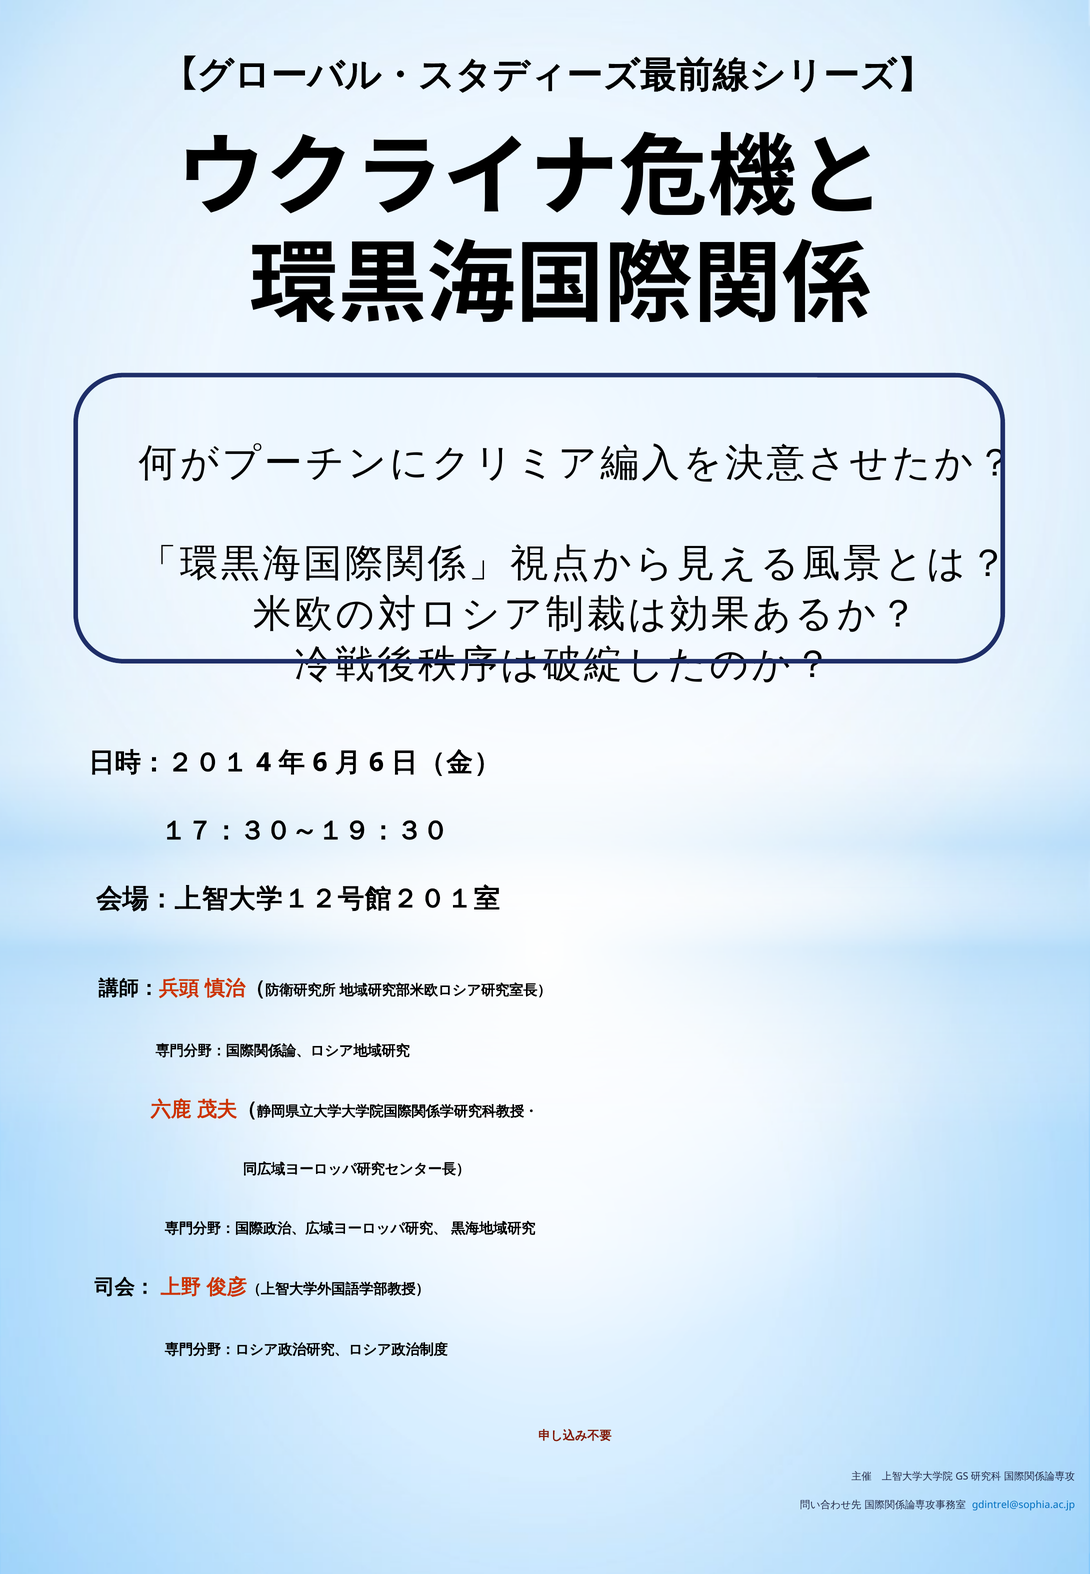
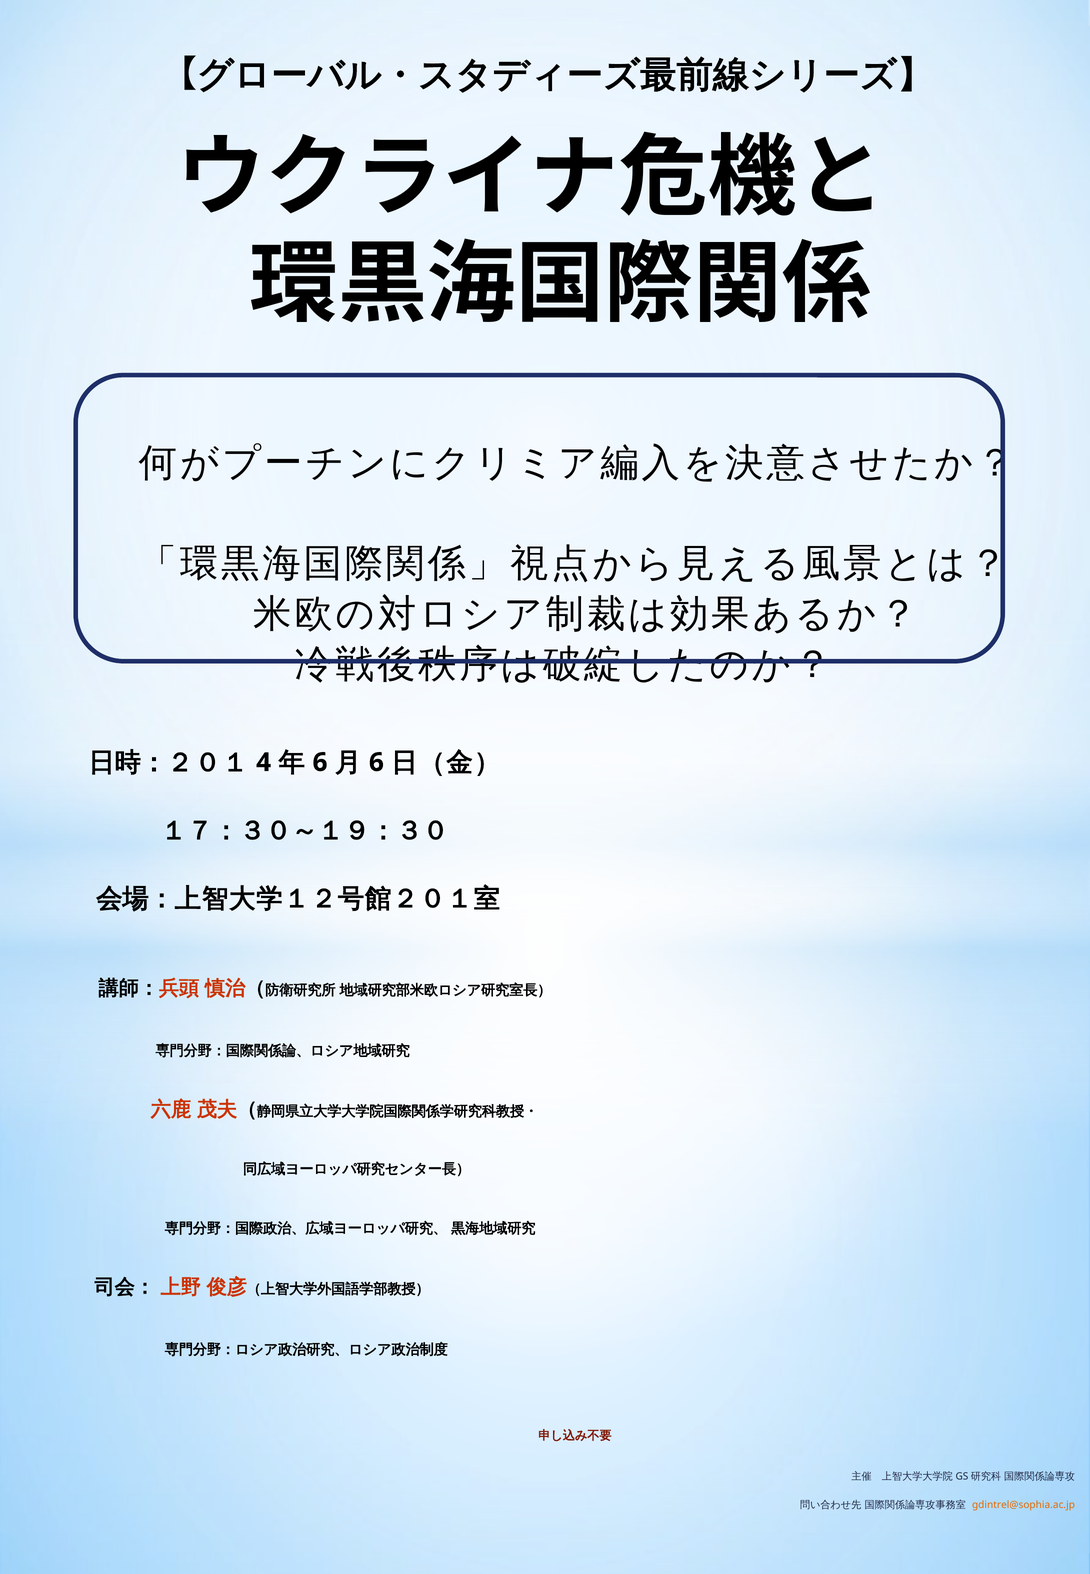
gdintrel@sophia.ac.jp colour: blue -> orange (1024, 1505)
